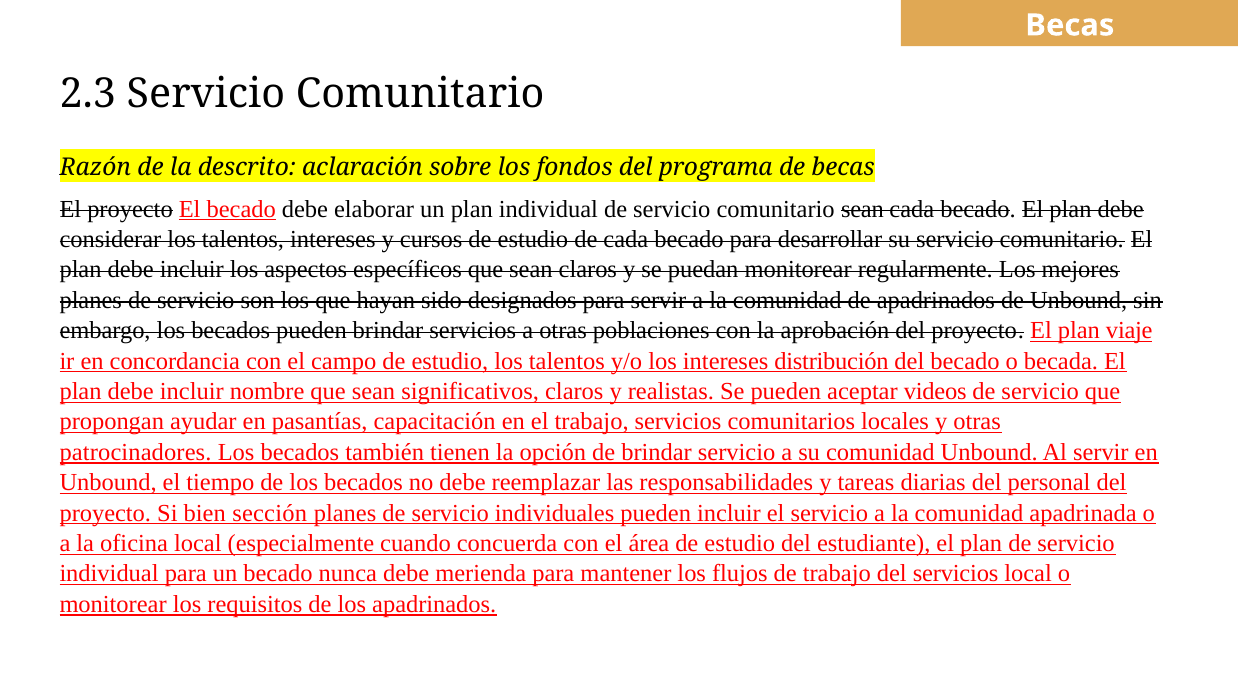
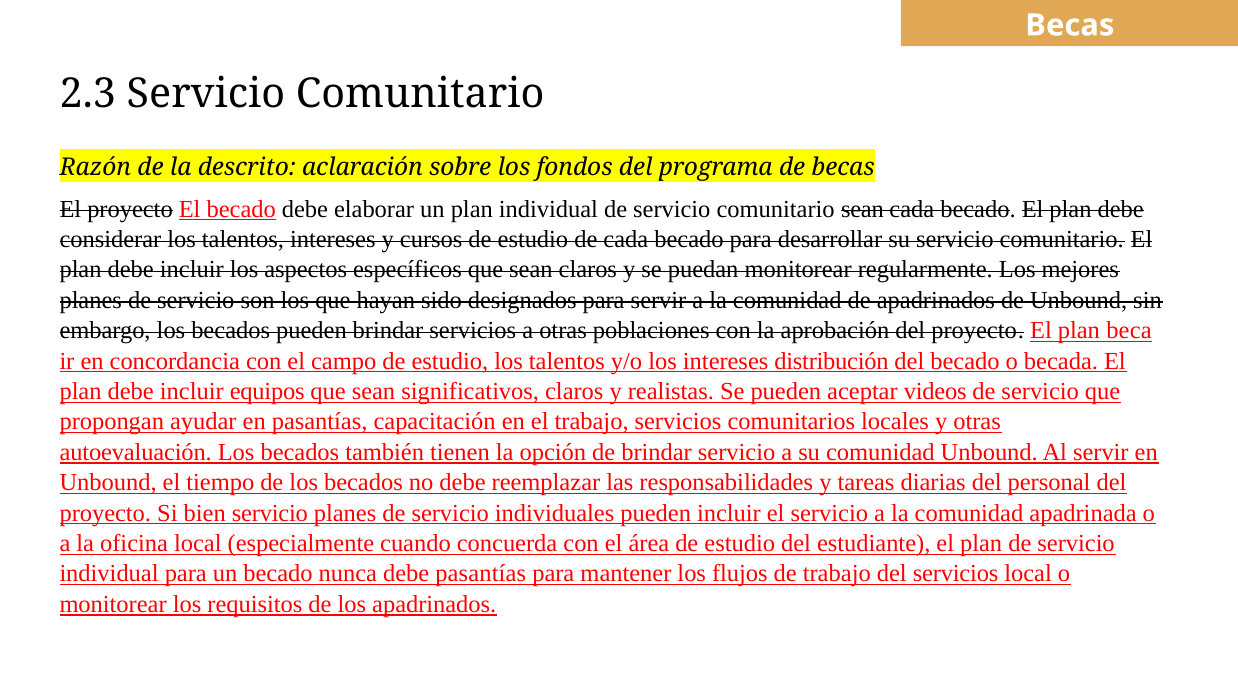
viaje: viaje -> beca (1129, 331)
nombre: nombre -> equipos (267, 392)
patrocinadores: patrocinadores -> autoevaluación (136, 452)
bien sección: sección -> servicio (270, 513)
debe merienda: merienda -> pasantías (481, 574)
